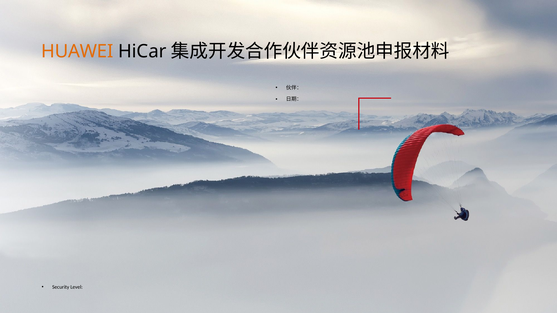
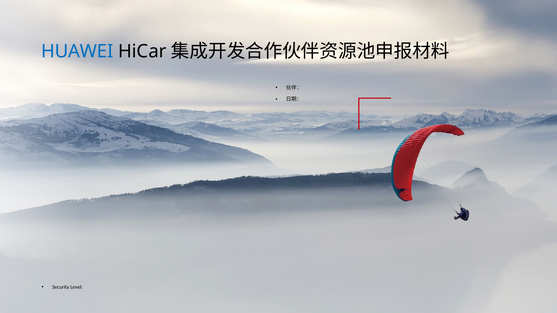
HUAWEI colour: orange -> blue (77, 51)
